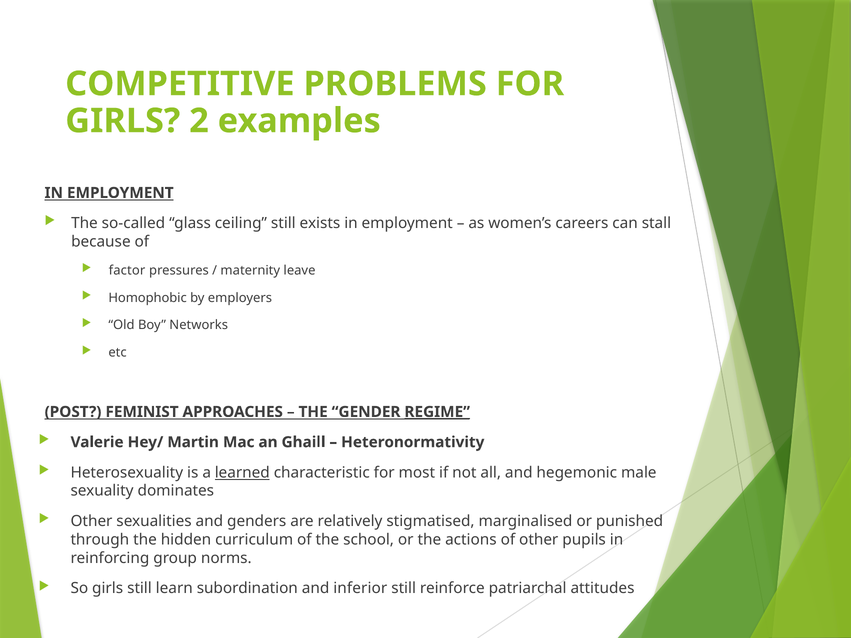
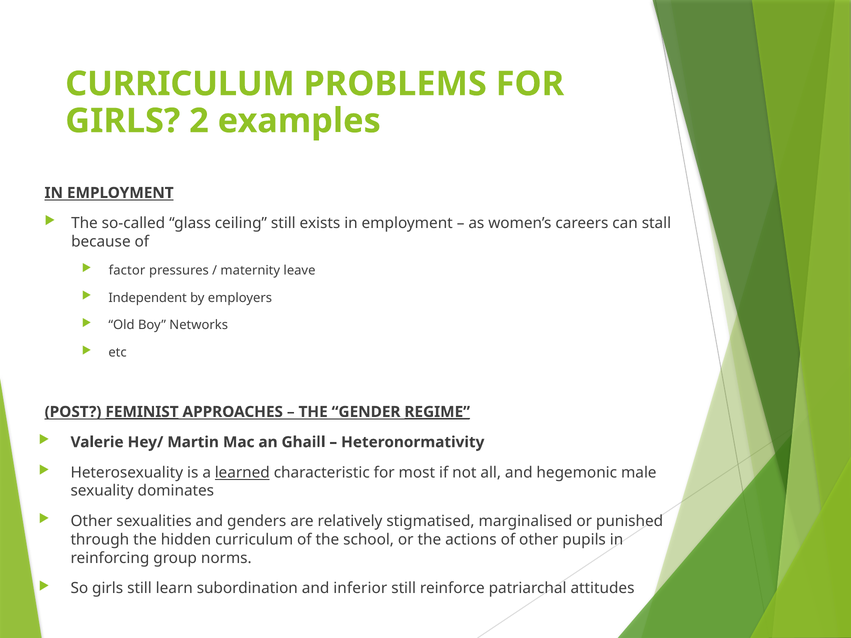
COMPETITIVE: COMPETITIVE -> CURRICULUM (180, 84)
Homophobic: Homophobic -> Independent (148, 298)
FEMINIST underline: none -> present (142, 412)
